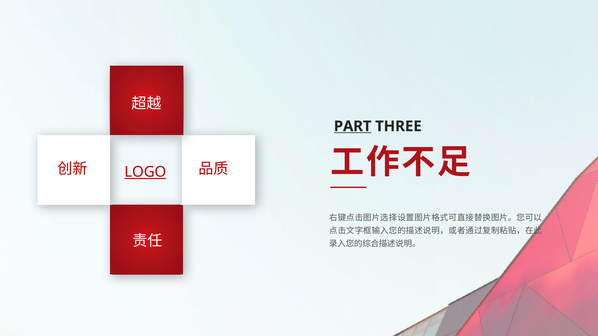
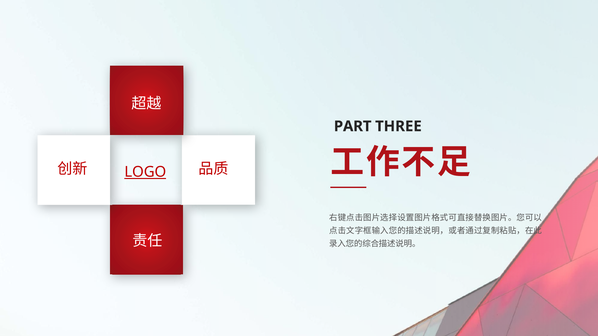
PART underline: present -> none (353, 126)
